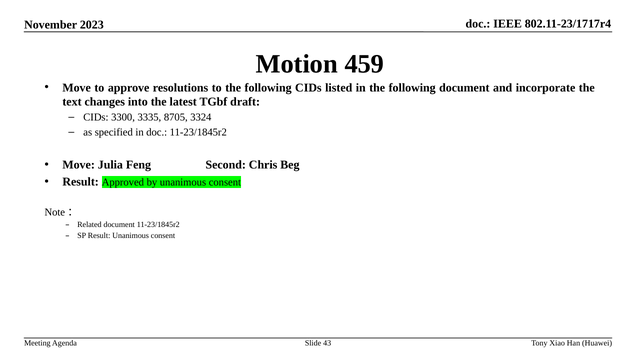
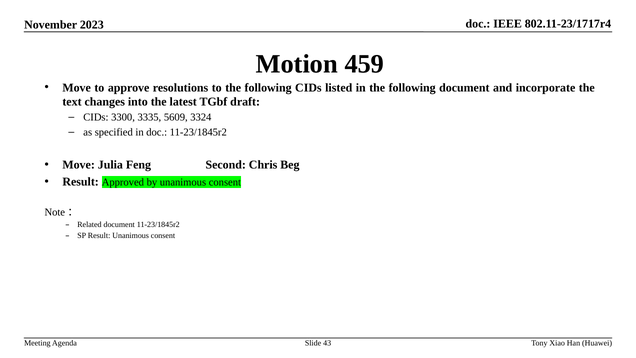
8705: 8705 -> 5609 (176, 117)
